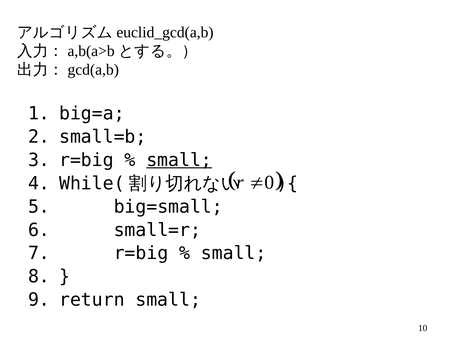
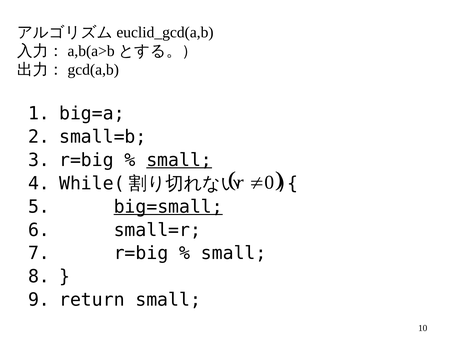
big=small underline: none -> present (168, 206)
